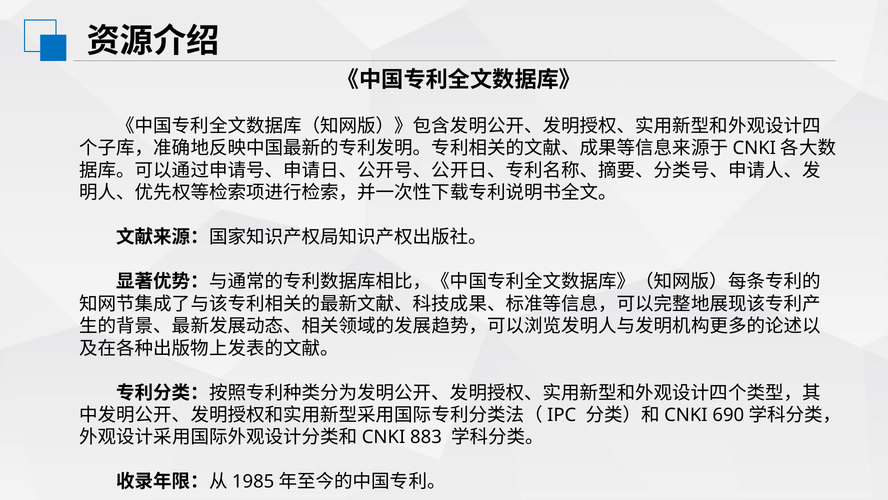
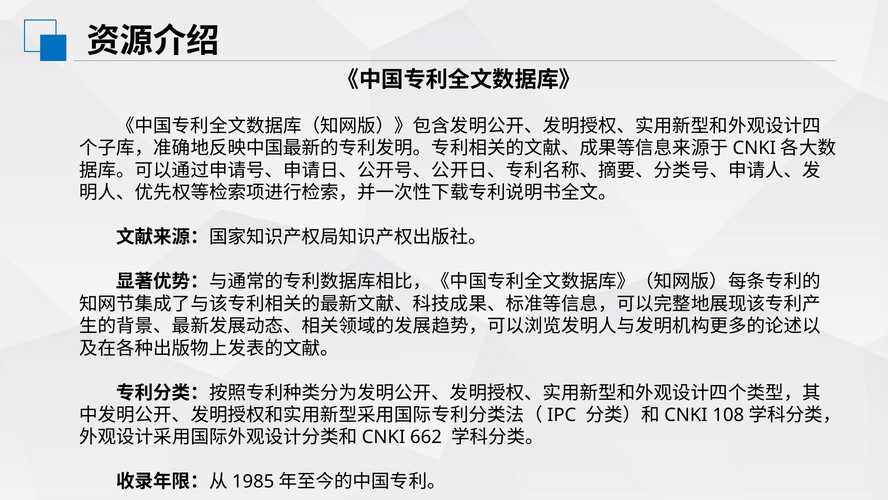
690: 690 -> 108 (728, 415)
883: 883 -> 662 (426, 437)
